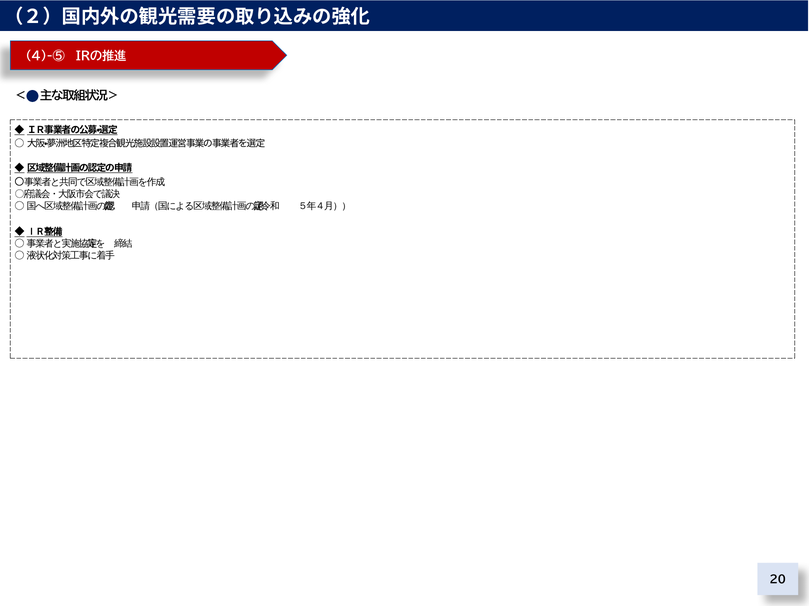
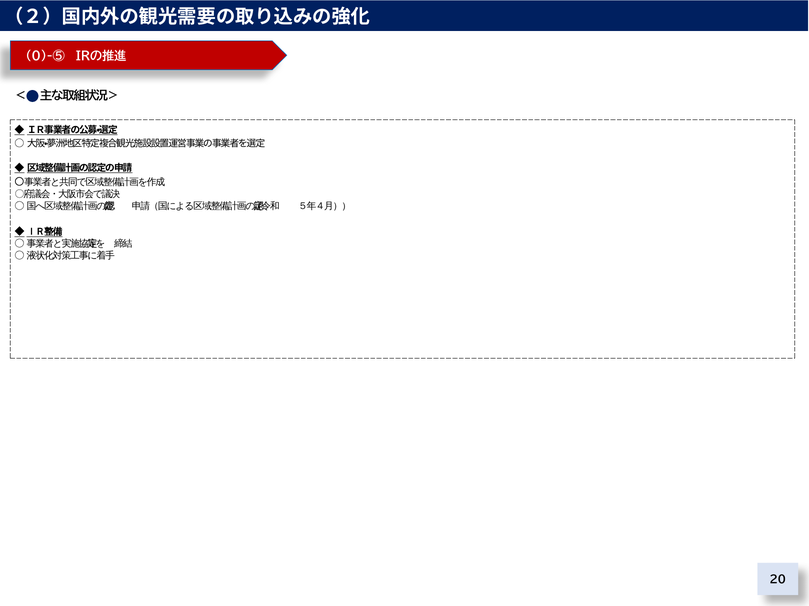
4)-⑤: 4)-⑤ -> 0)-⑤ (45, 56)
